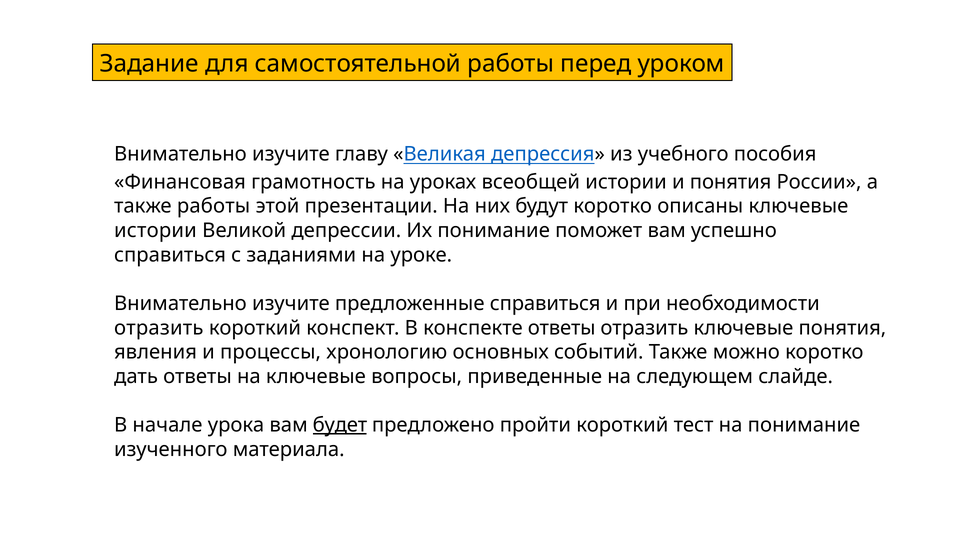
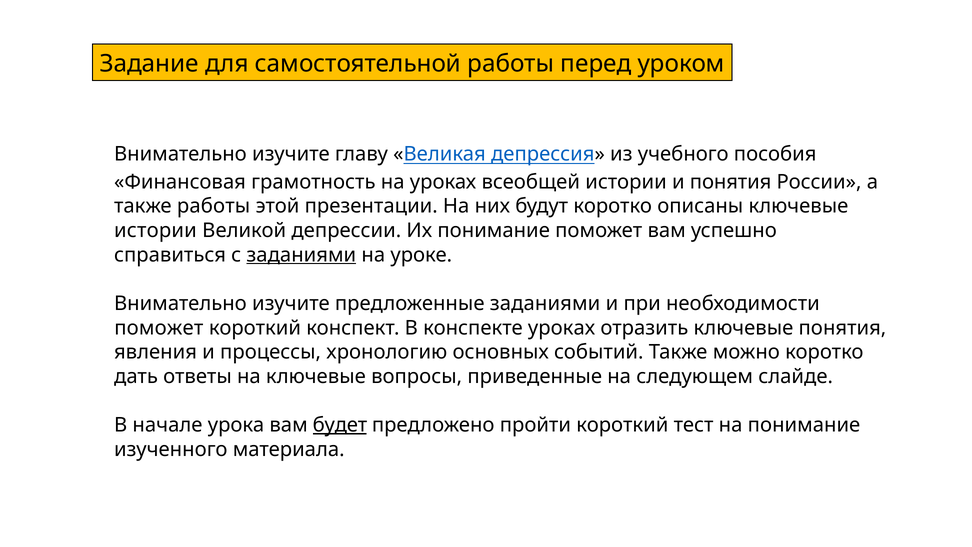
заданиями underline: none -> present (301, 255)
предложенные справиться: справиться -> заданиями (545, 303)
отразить: отразить -> поможет (159, 328)
конспекте ответы: ответы -> уроках (562, 328)
